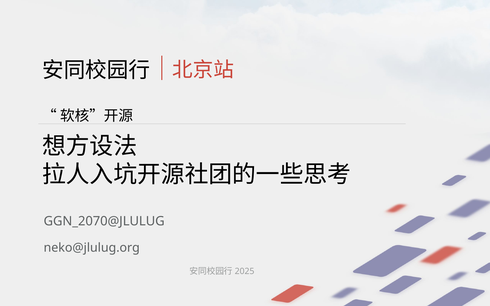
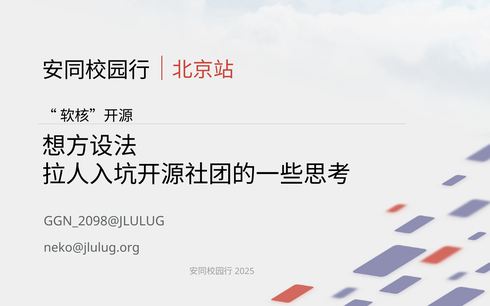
GGN_2070@JLULUG: GGN_2070@JLULUG -> GGN_2098@JLULUG (104, 221)
